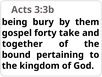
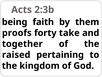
3:3b: 3:3b -> 2:3b (44, 10)
bury: bury -> faith (43, 22)
gospel: gospel -> proofs (17, 33)
bound: bound -> raised (16, 54)
